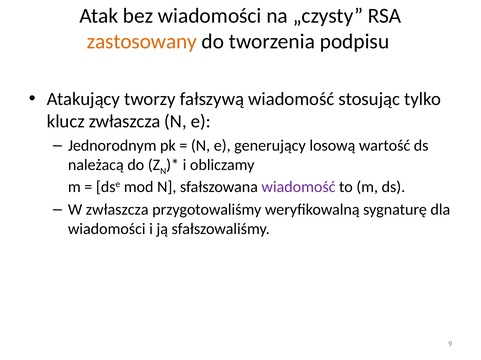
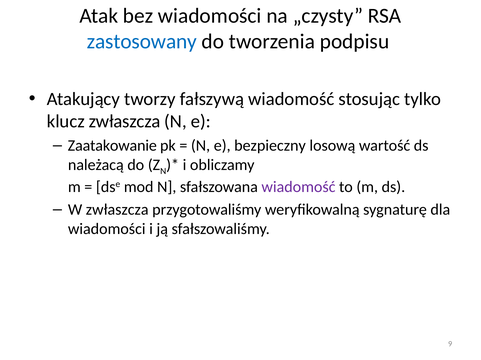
zastosowany colour: orange -> blue (142, 42)
Jednorodnym: Jednorodnym -> Zaatakowanie (112, 146)
generujący: generujący -> bezpieczny (270, 146)
